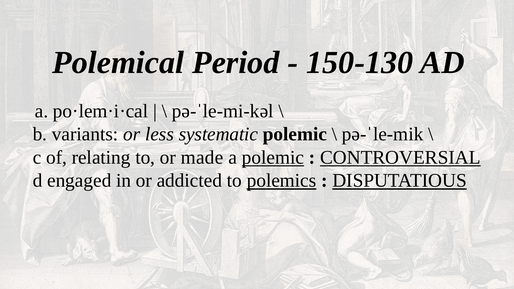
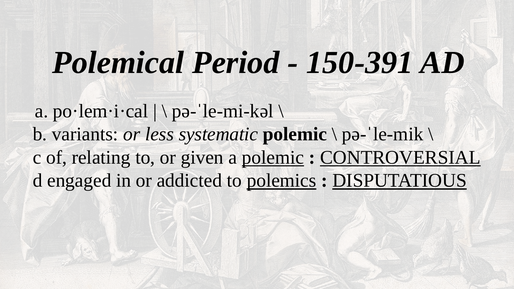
150-130: 150-130 -> 150-391 (360, 62)
made: made -> given (202, 157)
